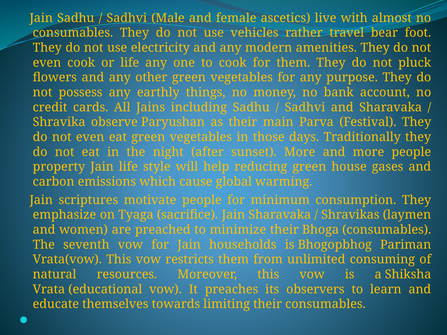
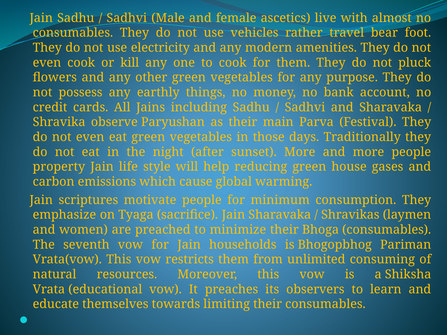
or life: life -> kill (130, 63)
